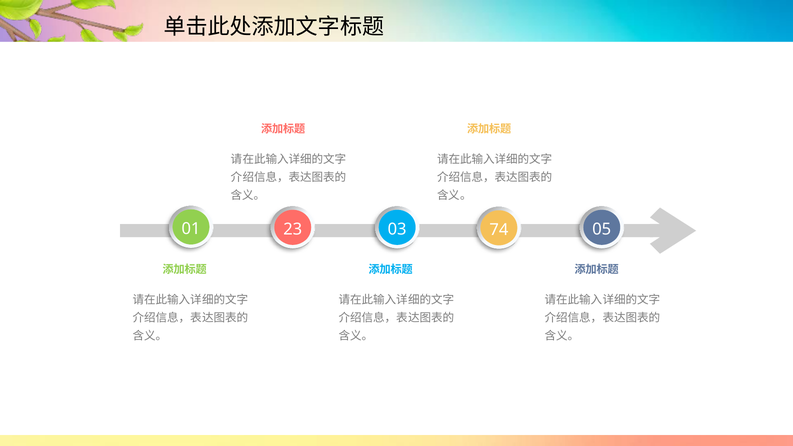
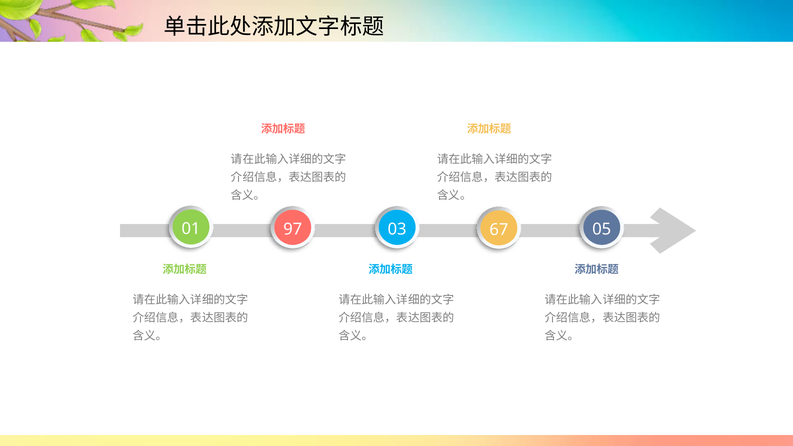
23: 23 -> 97 (293, 229)
74: 74 -> 67 (499, 230)
